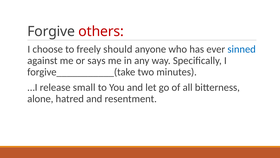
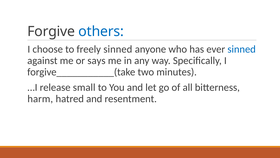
others colour: red -> blue (101, 31)
freely should: should -> sinned (118, 49)
alone: alone -> harm (40, 98)
